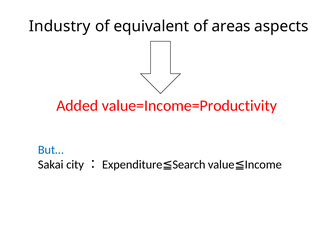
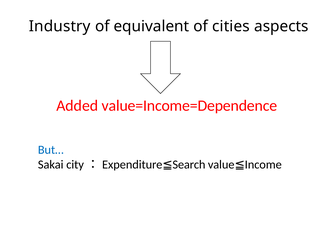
areas: areas -> cities (231, 26)
value=Income=Productivity: value=Income=Productivity -> value=Income=Dependence (189, 106)
